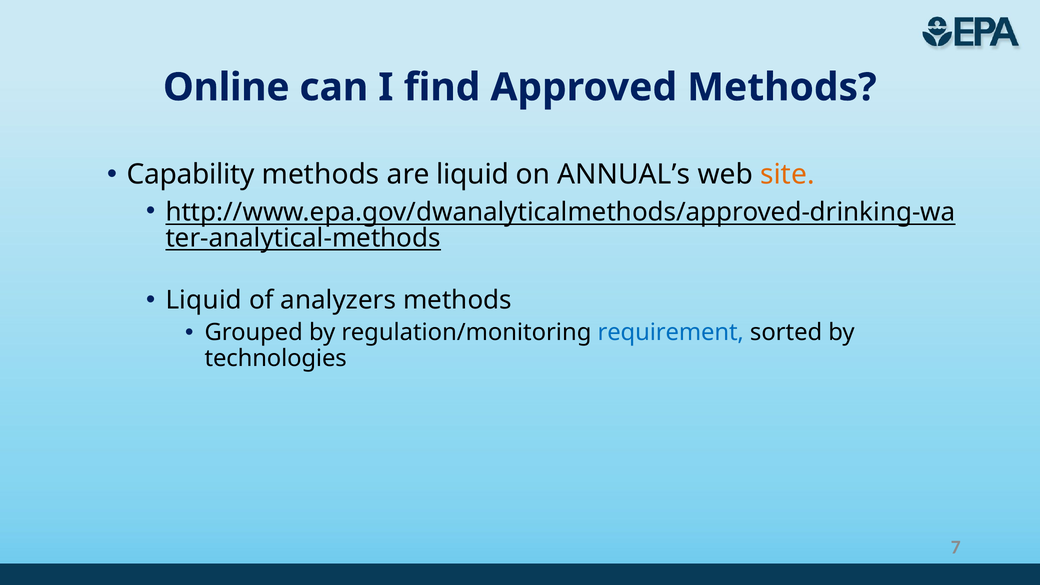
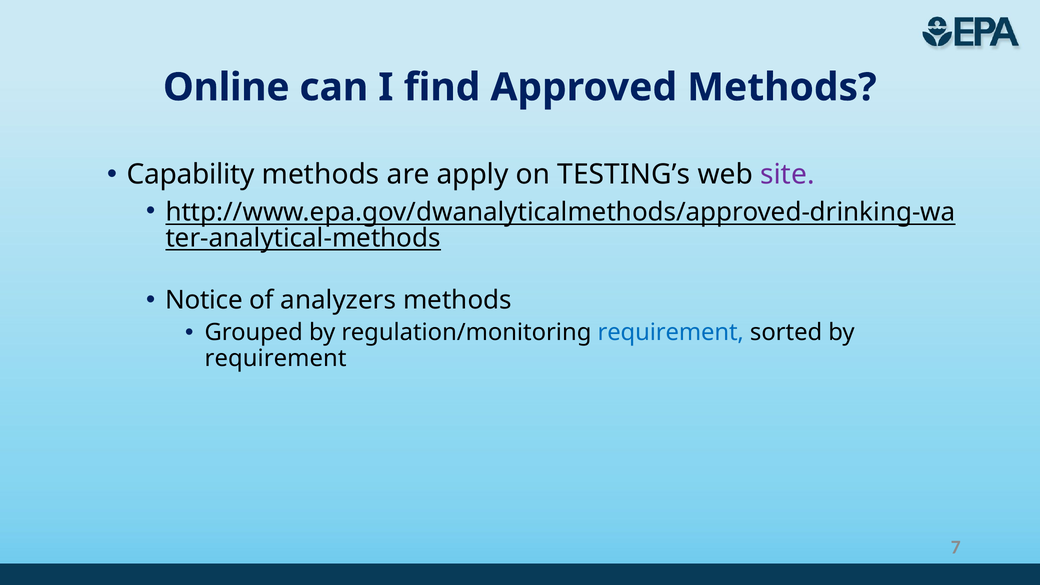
are liquid: liquid -> apply (473, 175)
ANNUAL’s: ANNUAL’s -> TESTING’s (624, 175)
site colour: orange -> purple (787, 175)
Liquid: Liquid -> Notice (204, 300)
technologies: technologies -> requirement (276, 358)
